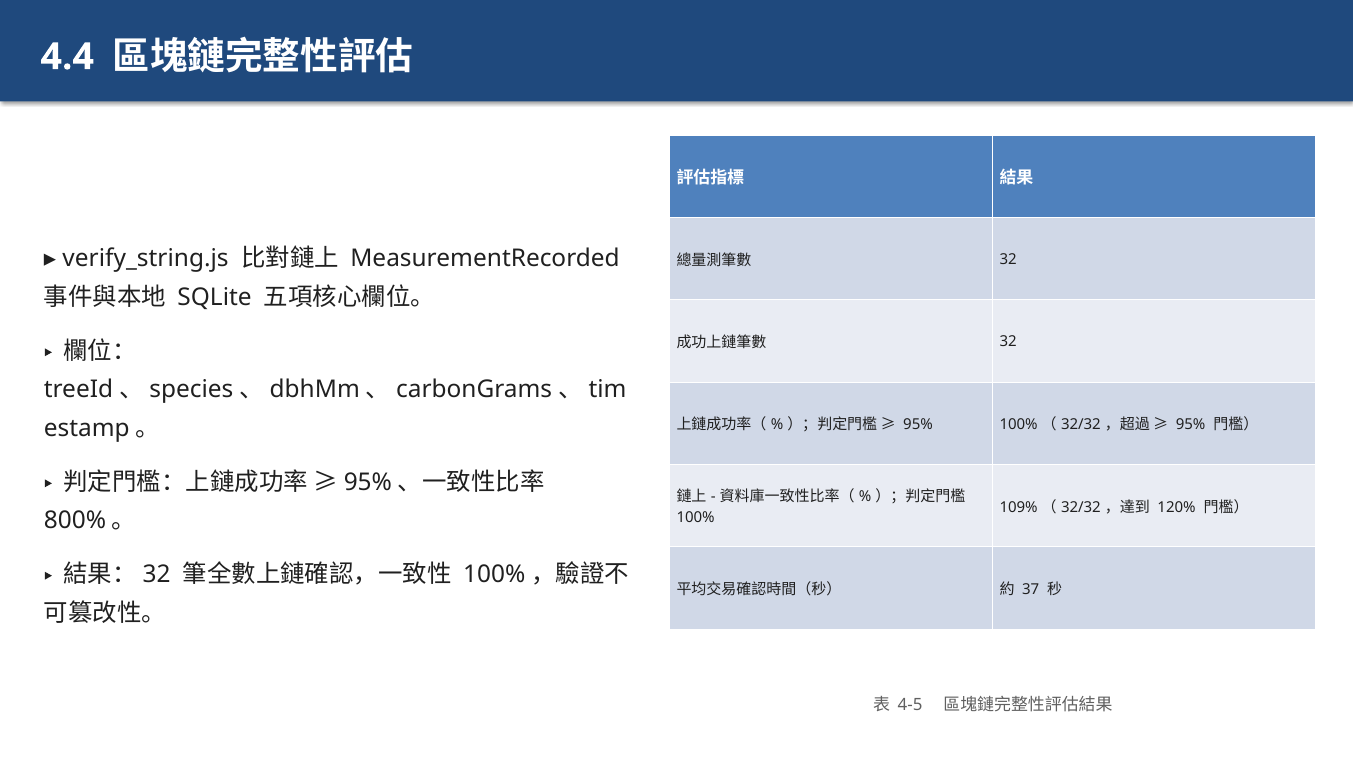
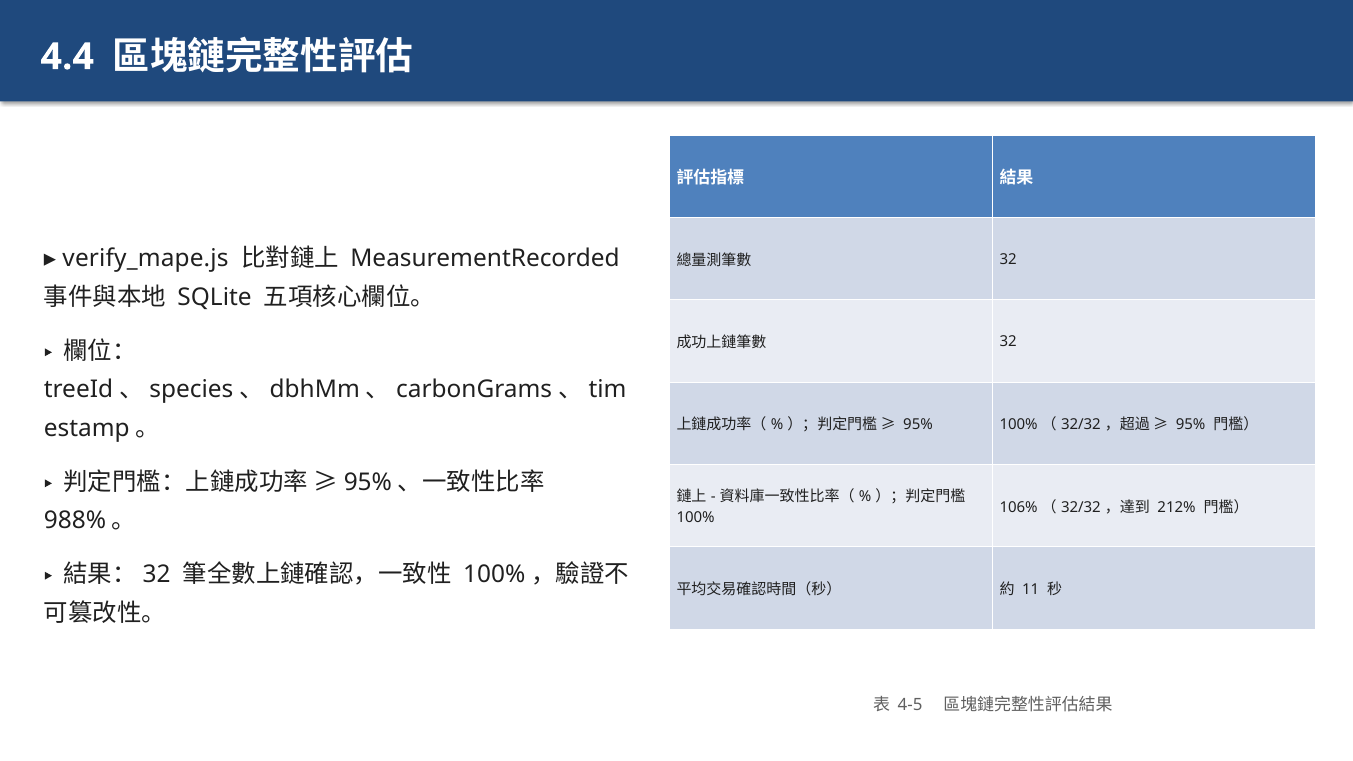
verify_string.js: verify_string.js -> verify_mape.js (146, 259)
109%: 109% -> 106% (1019, 507)
120%: 120% -> 212% (1177, 507)
800%: 800% -> 988% (75, 521)
37: 37 -> 11 (1031, 589)
